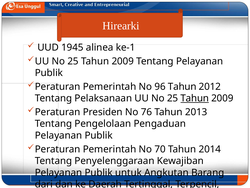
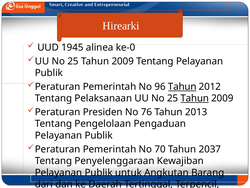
ke-1: ke-1 -> ke-0 (126, 47)
Tahun underline: none -> present (182, 86)
70 Tahun 2014: 2014 -> 2037 (210, 149)
